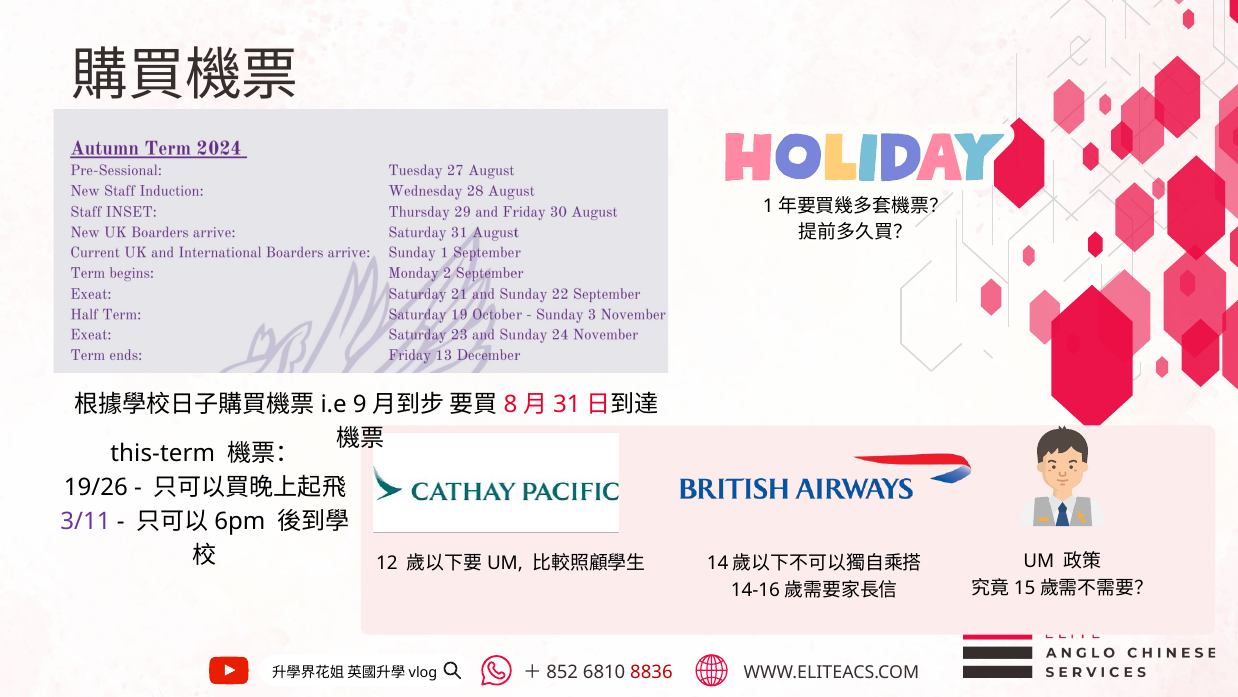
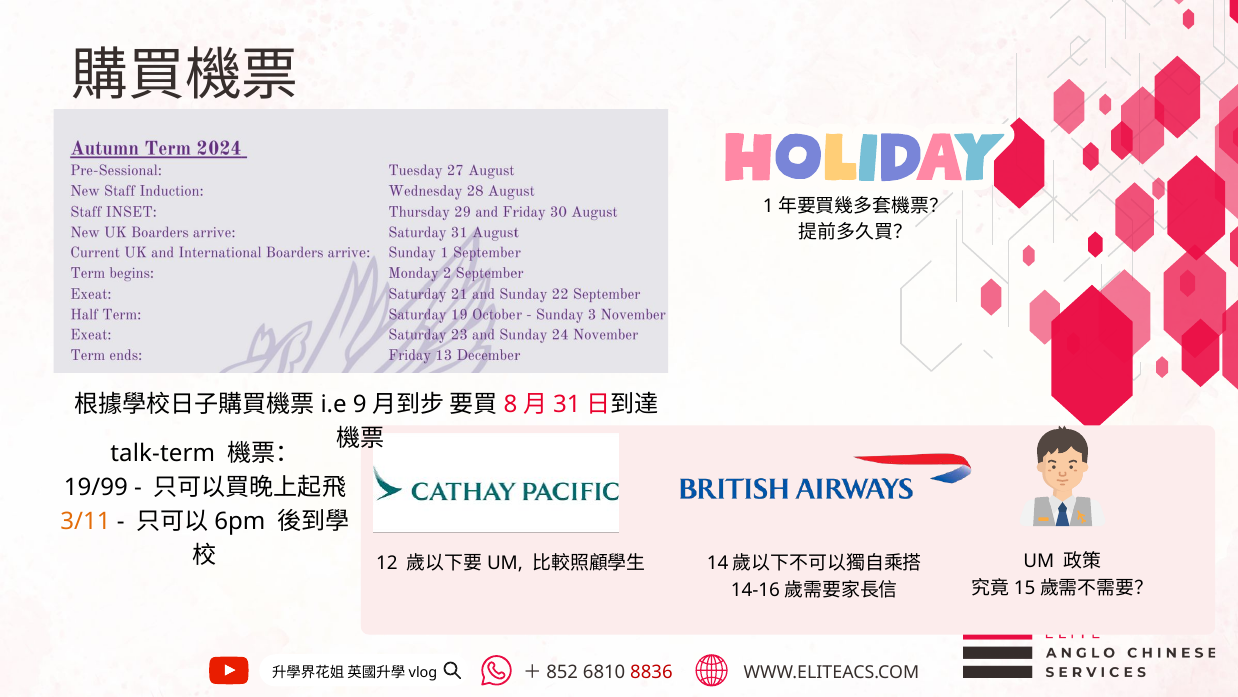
this-term: this-term -> talk-term (163, 454)
19/26: 19/26 -> 19/99 (96, 487)
3/11 colour: purple -> orange (85, 521)
